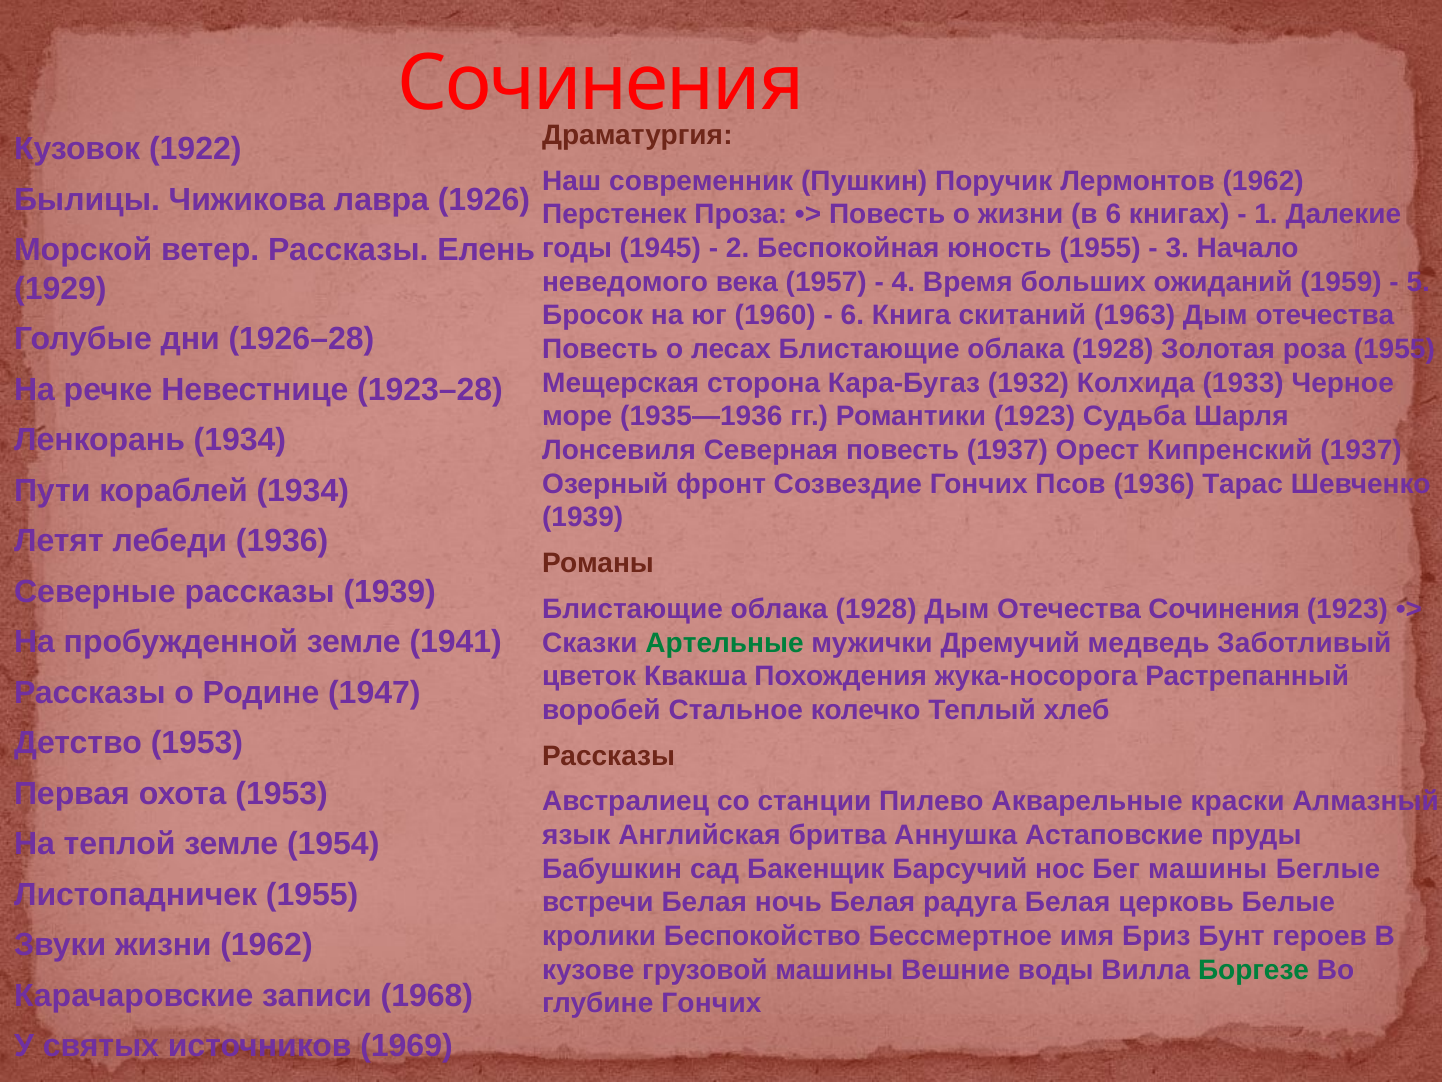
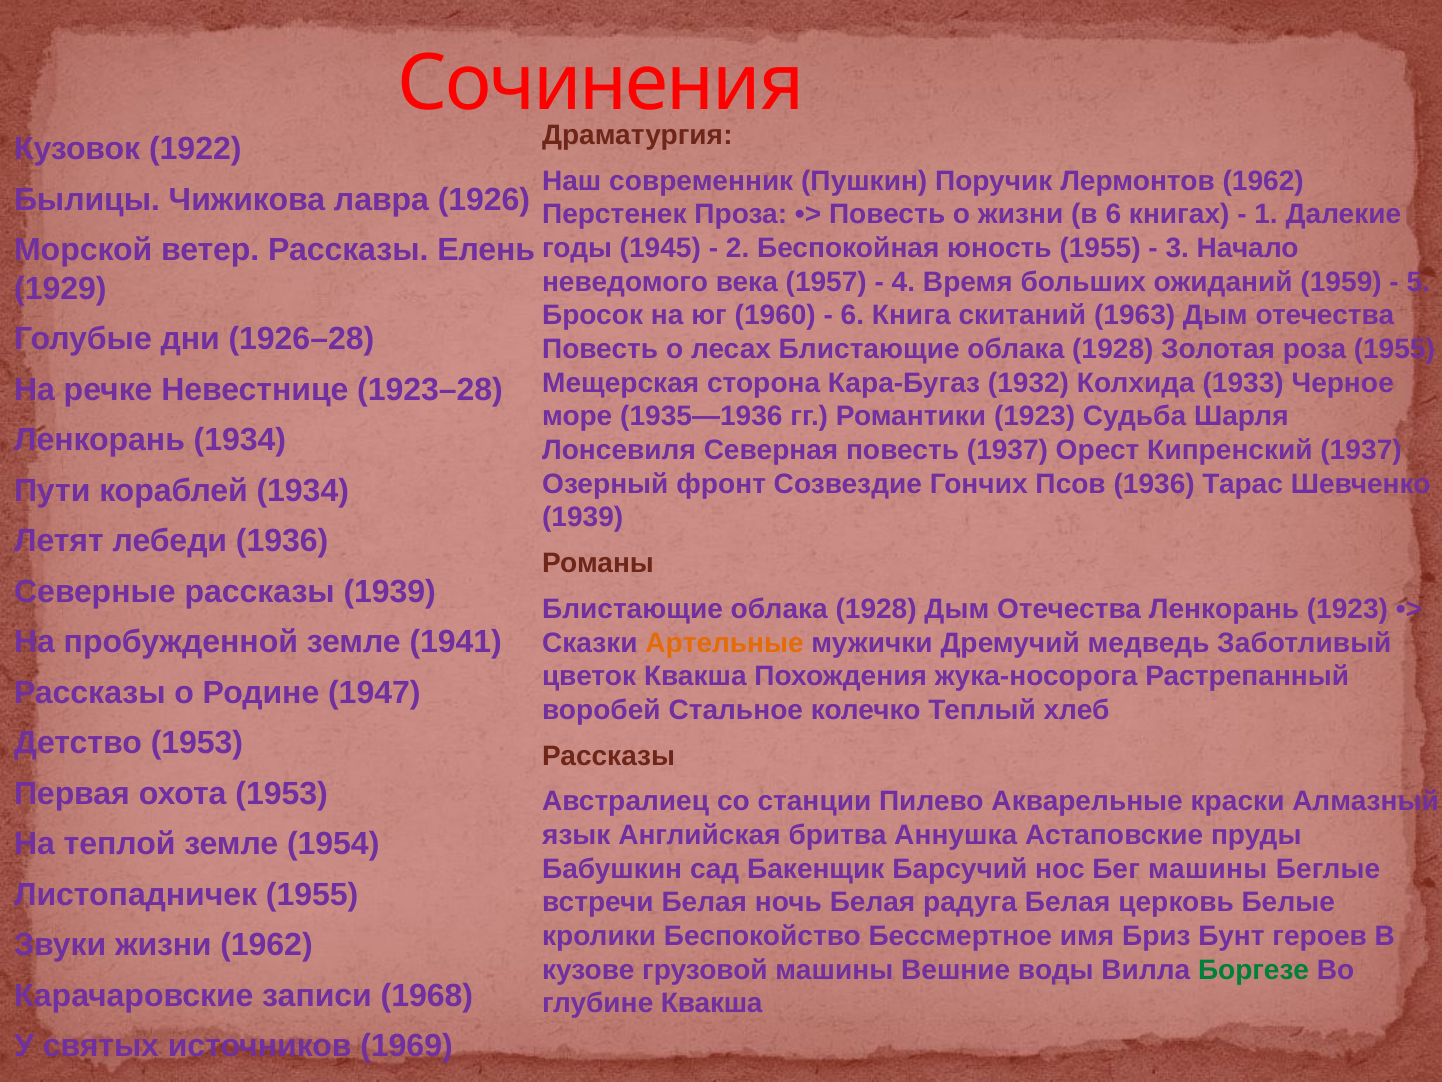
Отечества Сочинения: Сочинения -> Ленкорань (1224, 609)
Артельные colour: green -> orange (725, 643)
глубине Гончих: Гончих -> Квакша (712, 1003)
